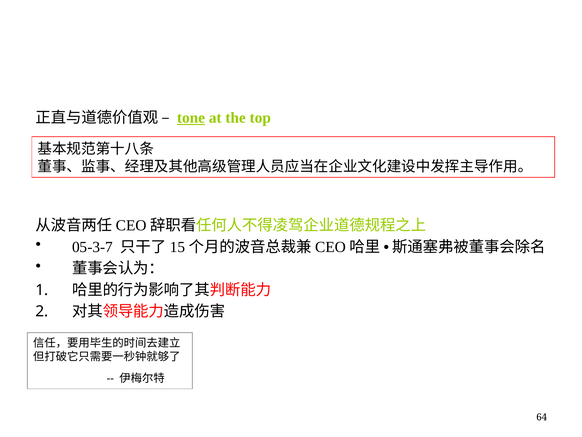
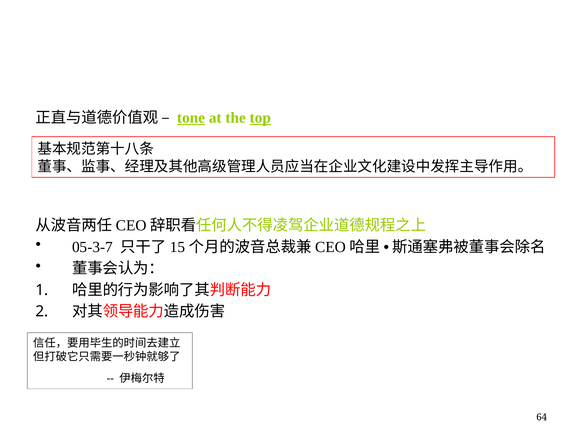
top underline: none -> present (260, 118)
